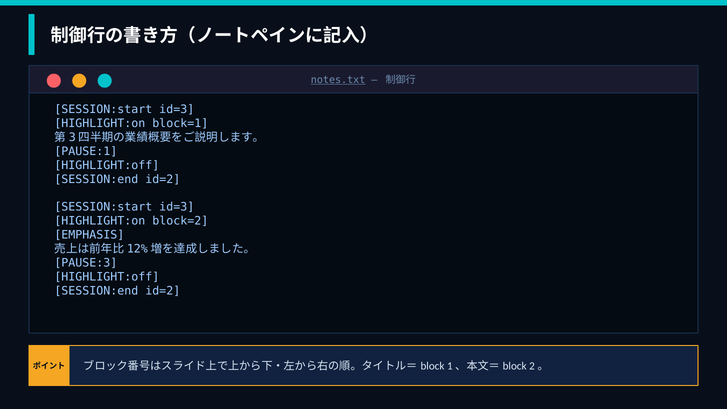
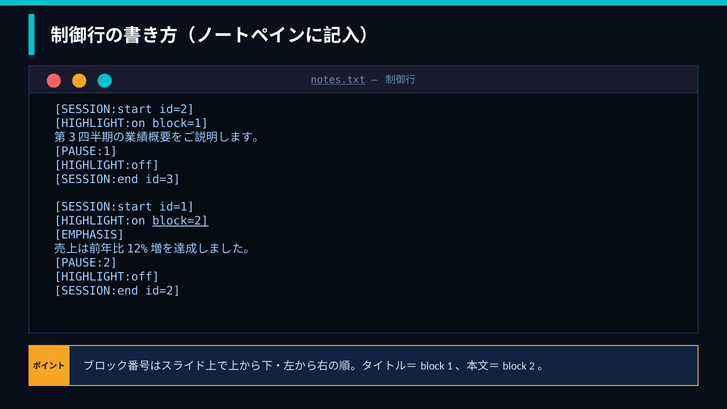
id=3: id=3 -> id=2 (177, 109)
id=2: id=2 -> id=3 (163, 179)
id=3: id=3 -> id=1 (177, 207)
block=2 underline: none -> present (180, 221)
PAUSE:3: PAUSE:3 -> PAUSE:2 (86, 263)
